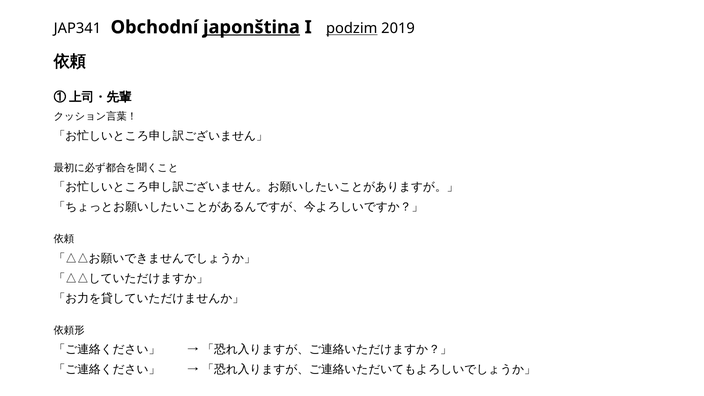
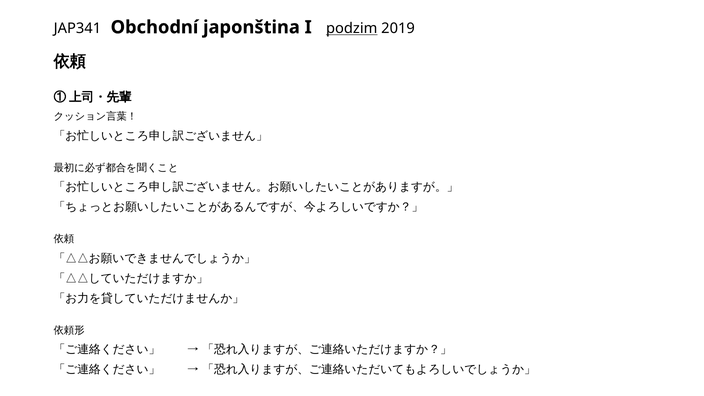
japonština underline: present -> none (251, 27)
